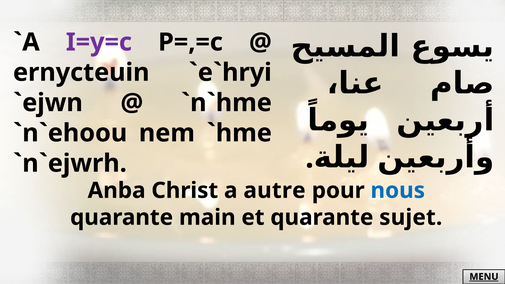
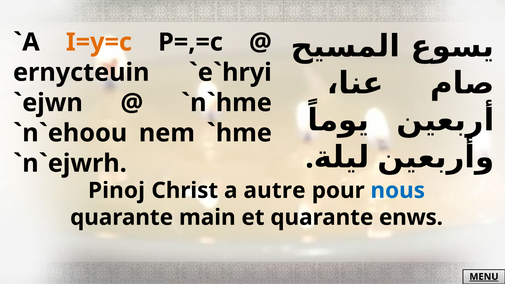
I=y=c colour: purple -> orange (99, 42)
Anba: Anba -> Pinoj (116, 191)
sujet: sujet -> enws (411, 217)
